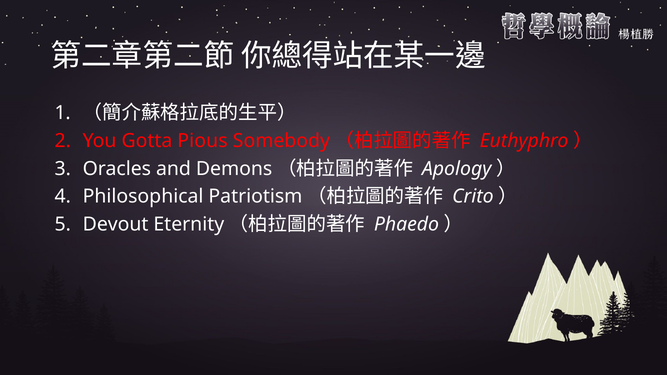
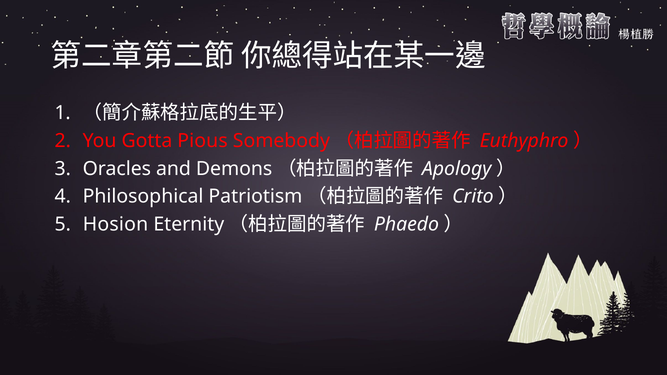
Devout: Devout -> Hosion (116, 225)
